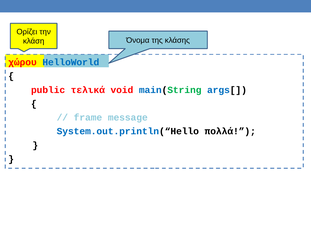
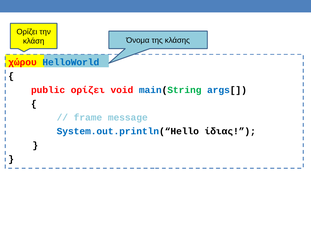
public τελικά: τελικά -> ορίζει (88, 90)
πολλά: πολλά -> ίδιας (230, 131)
